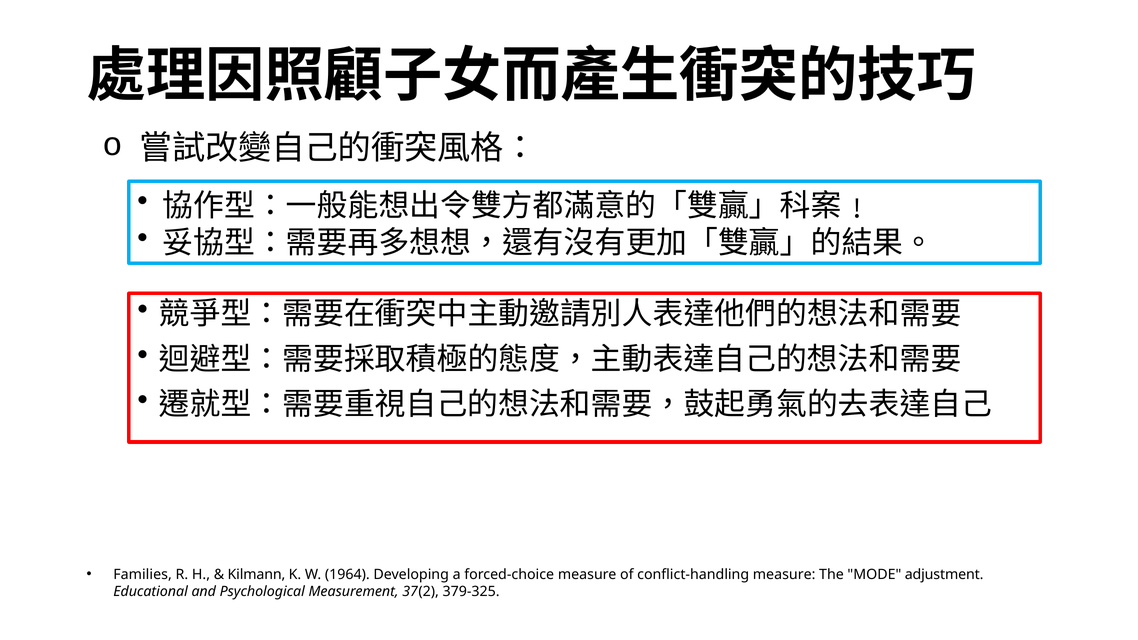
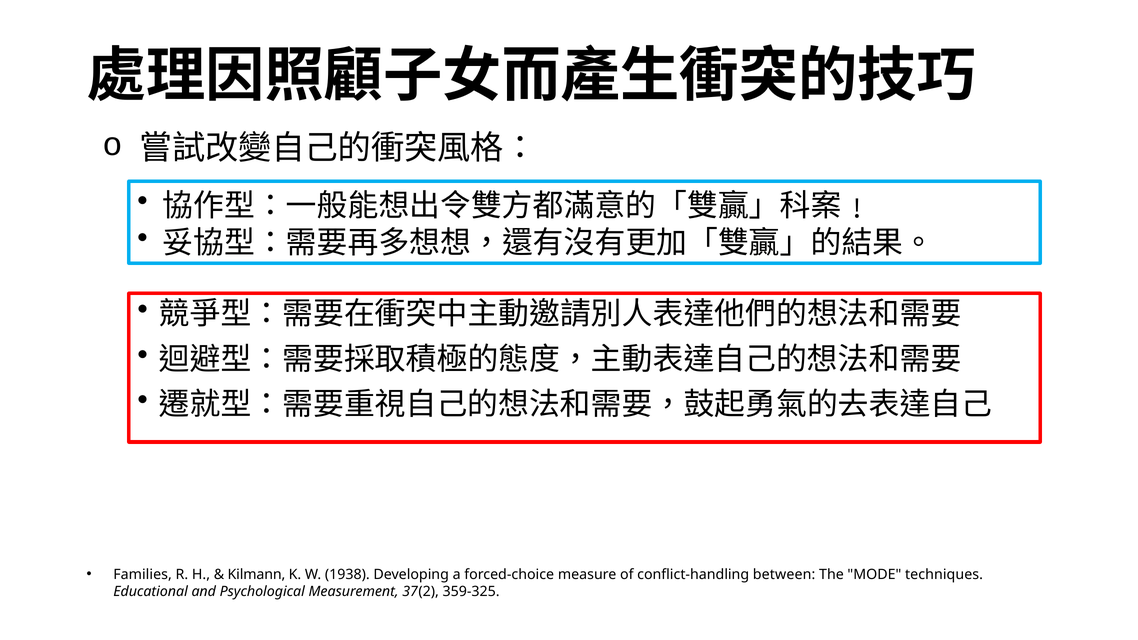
1964: 1964 -> 1938 (347, 575)
conflict-handling measure: measure -> between (784, 575)
adjustment: adjustment -> techniques (944, 575)
379-325: 379-325 -> 359-325 (471, 592)
